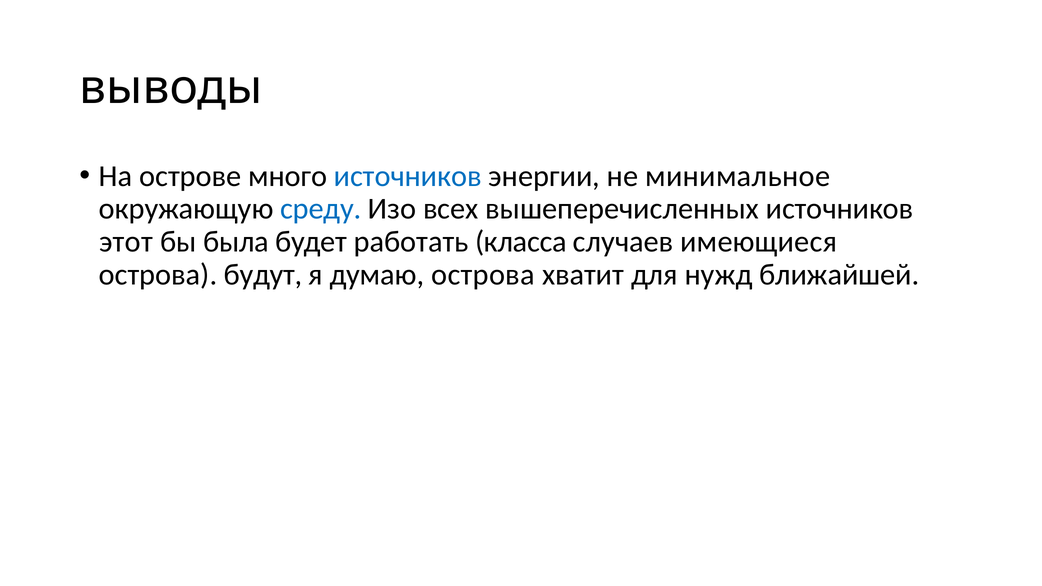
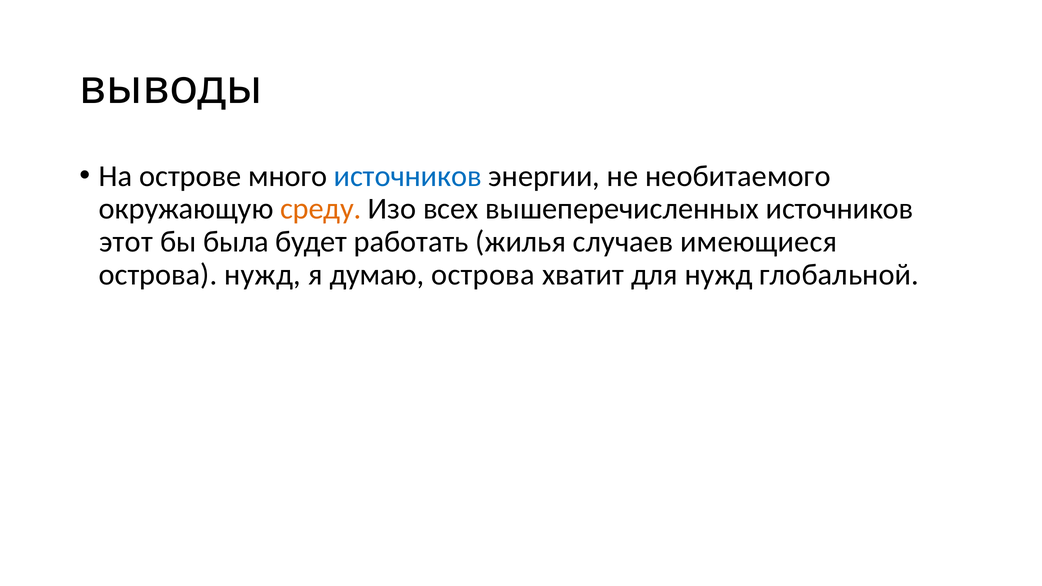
минимальное: минимальное -> необитаемого (738, 176)
среду colour: blue -> orange (321, 209)
класса: класса -> жилья (521, 242)
острова будут: будут -> нужд (263, 275)
ближайшей: ближайшей -> глобальной (839, 275)
